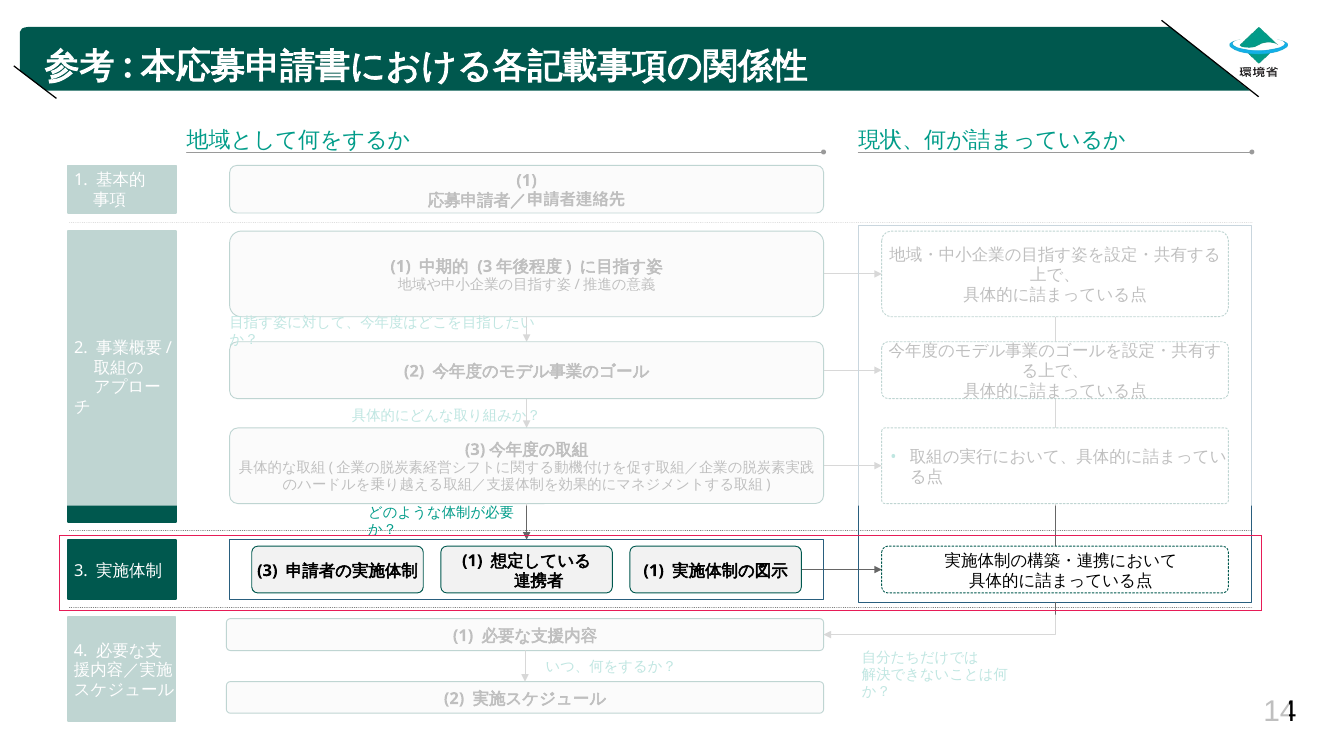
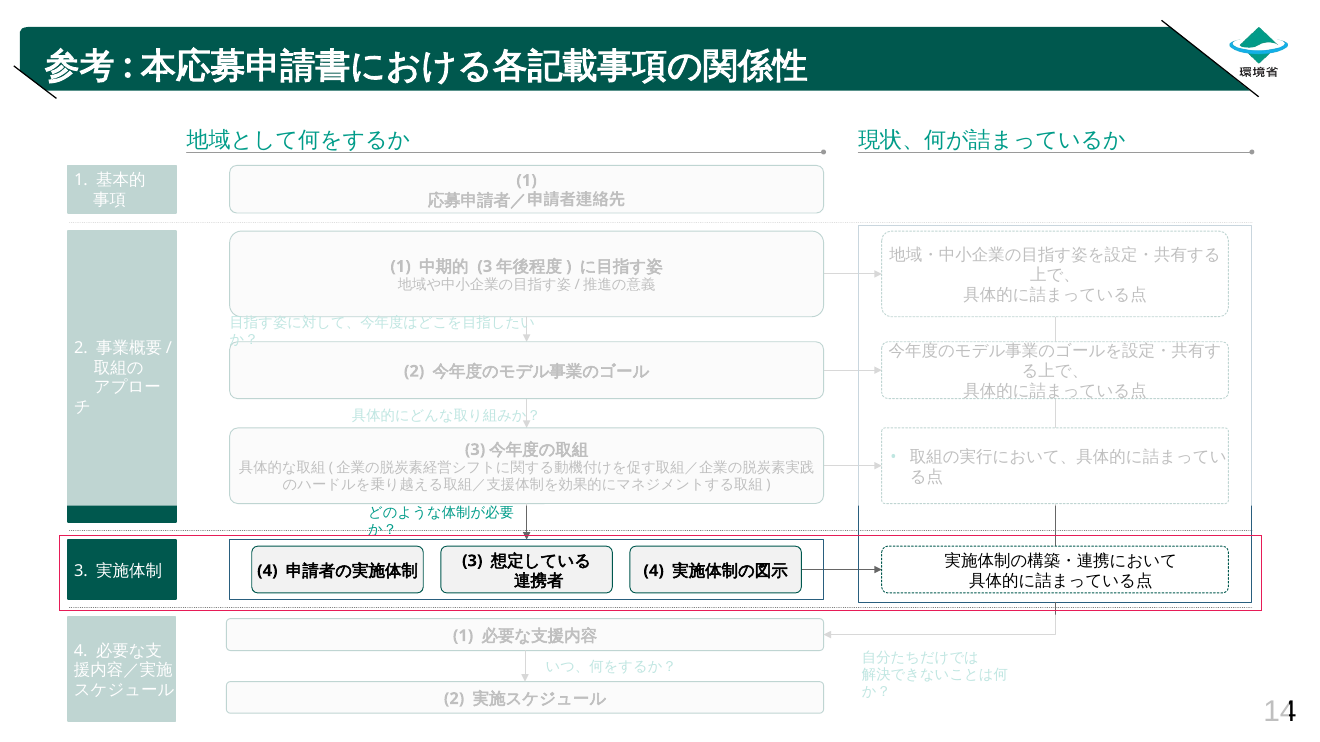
3: 3 -> 4 (267, 571)
1: 1 -> 3 (472, 561)
1: 1 -> 4 (654, 571)
